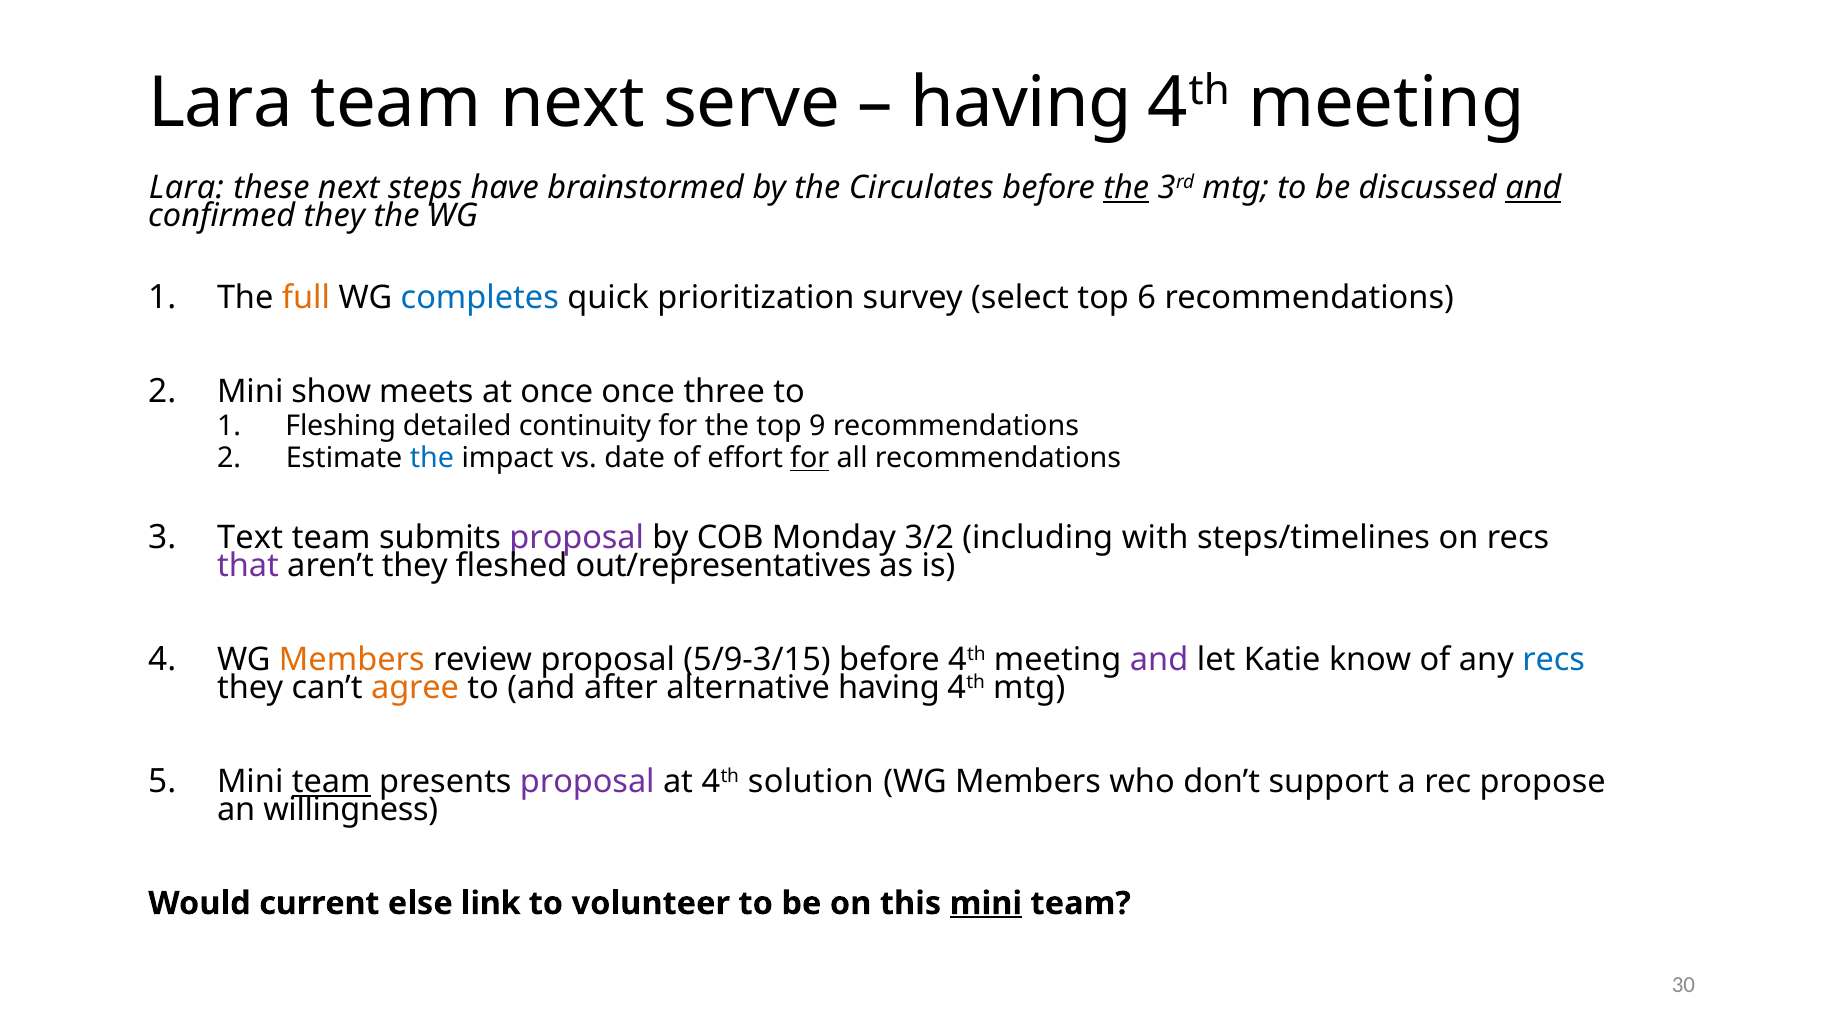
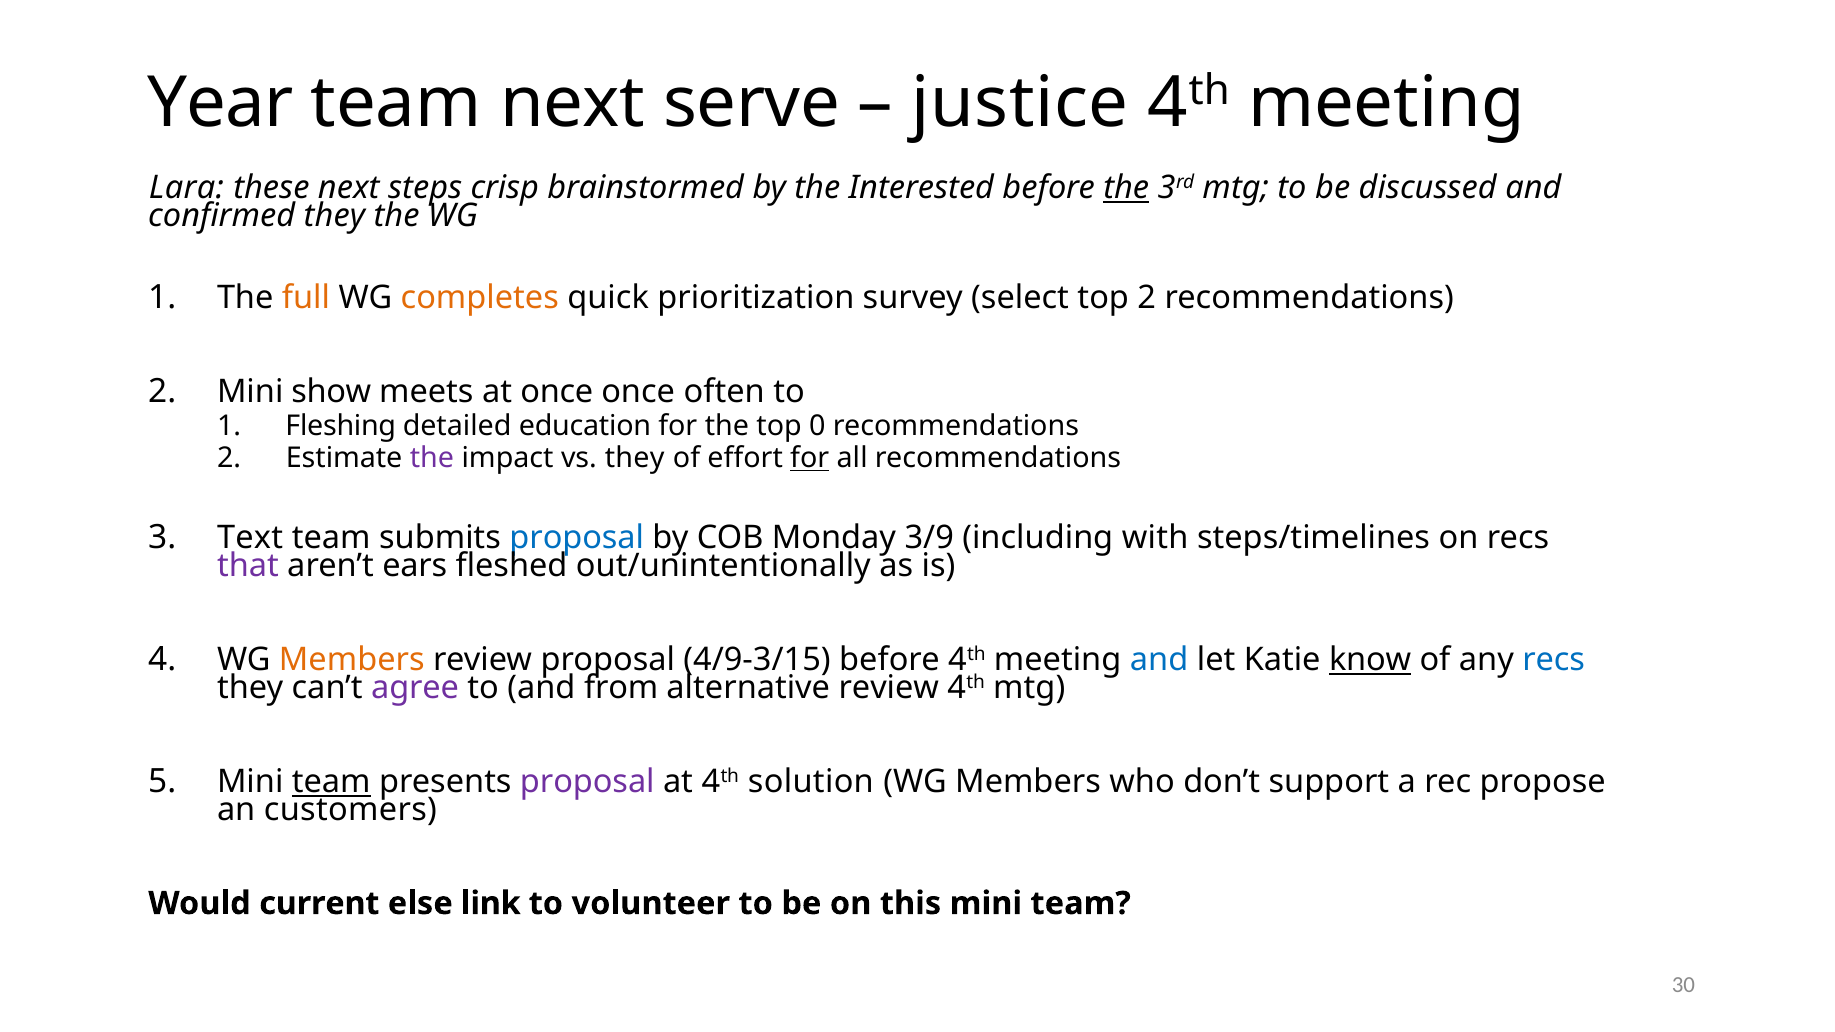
Lara: Lara -> Year (221, 103)
having: having -> justice (1020, 103)
have: have -> crisp (505, 188)
Circulates: Circulates -> Interested (921, 188)
and underline: present -> none (1533, 188)
completes colour: blue -> orange (480, 298)
top 6: 6 -> 2 (1147, 298)
three: three -> often (724, 392)
continuity: continuity -> education (585, 426)
9: 9 -> 0 (817, 426)
the colour: blue -> purple (432, 458)
vs date: date -> they (635, 458)
proposal colour: purple -> blue (577, 538)
3/2: 3/2 -> 3/9 (929, 538)
aren’t they: they -> ears (415, 566)
out/representatives: out/representatives -> out/unintentionally (723, 566)
5/9-3/15: 5/9-3/15 -> 4/9-3/15 (757, 660)
and colour: purple -> blue (1159, 660)
know underline: none -> present (1370, 660)
agree colour: orange -> purple (415, 688)
after: after -> from (621, 688)
alternative having: having -> review (889, 688)
willingness: willingness -> customers (350, 810)
mini underline: present -> none (986, 904)
